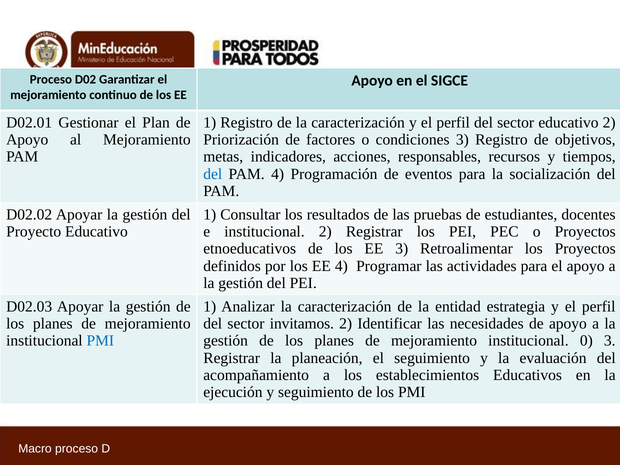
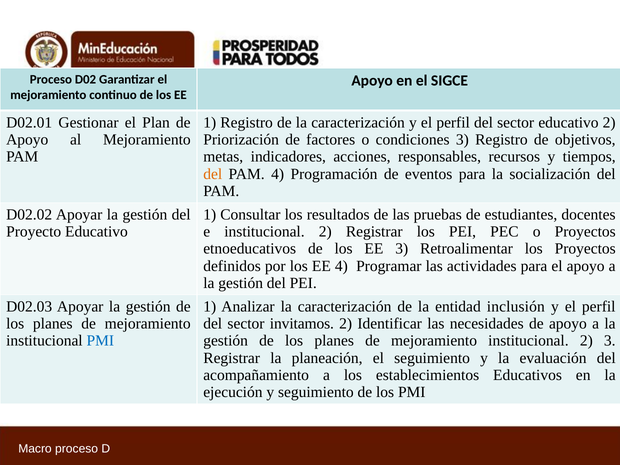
del colour: blue -> orange (213, 174)
estrategia: estrategia -> inclusión (516, 306)
mejoramiento institucional 0: 0 -> 2 (586, 341)
